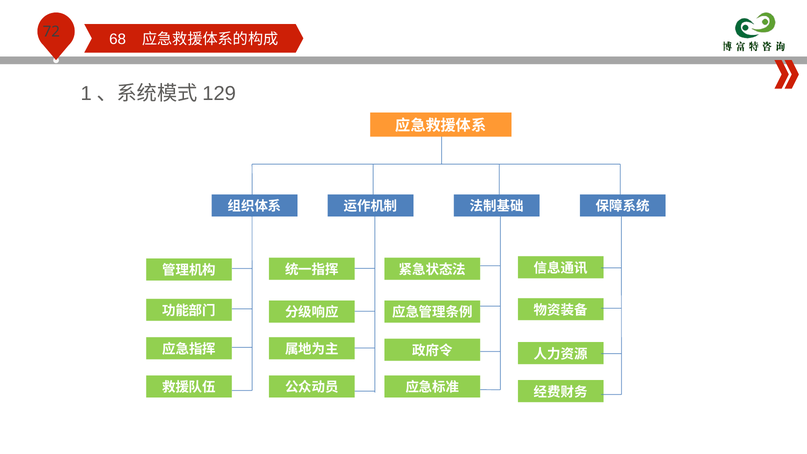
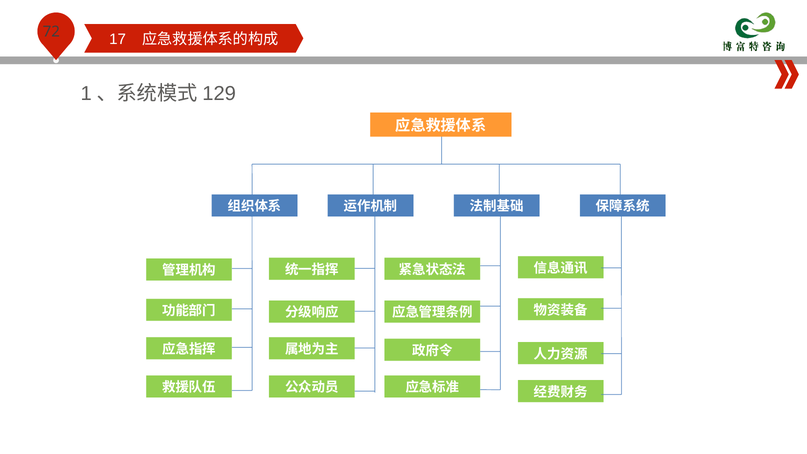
68: 68 -> 17 (118, 39)
